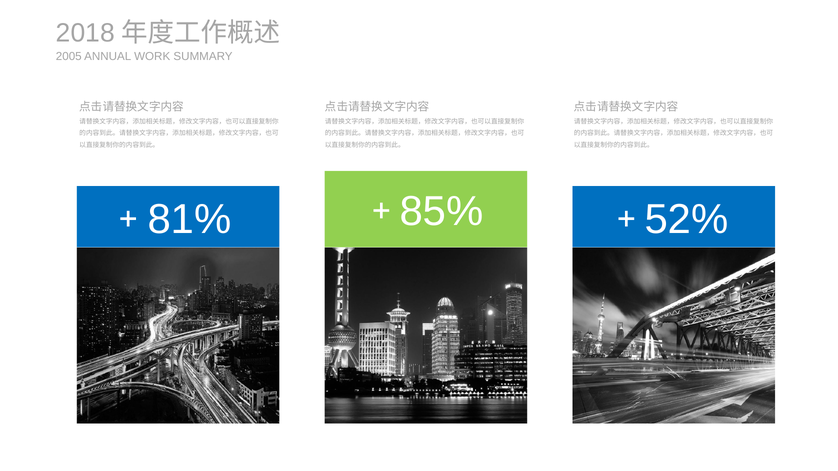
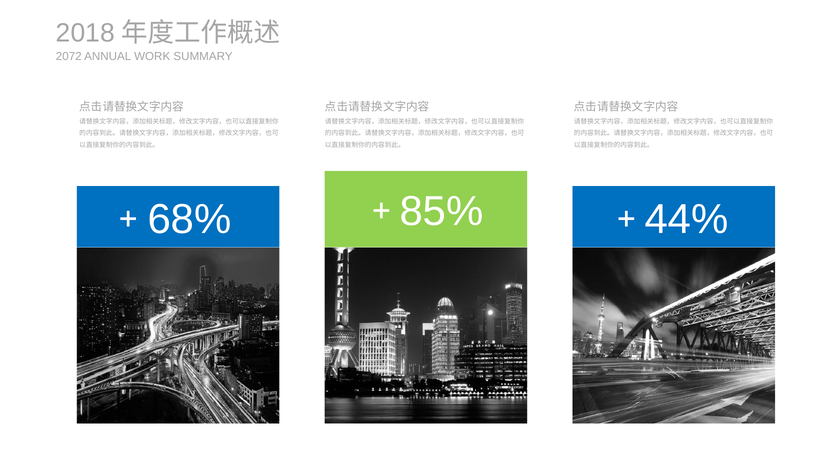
2005: 2005 -> 2072 (69, 56)
81%: 81% -> 68% (190, 220)
52%: 52% -> 44% (687, 220)
